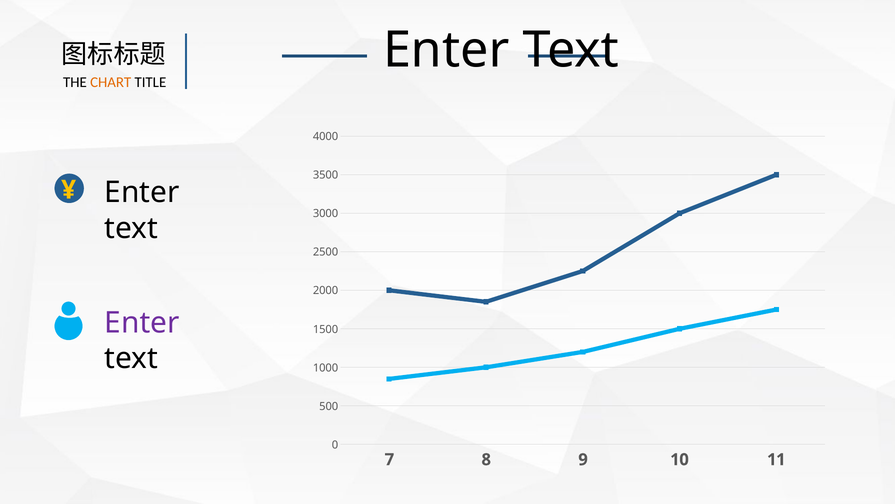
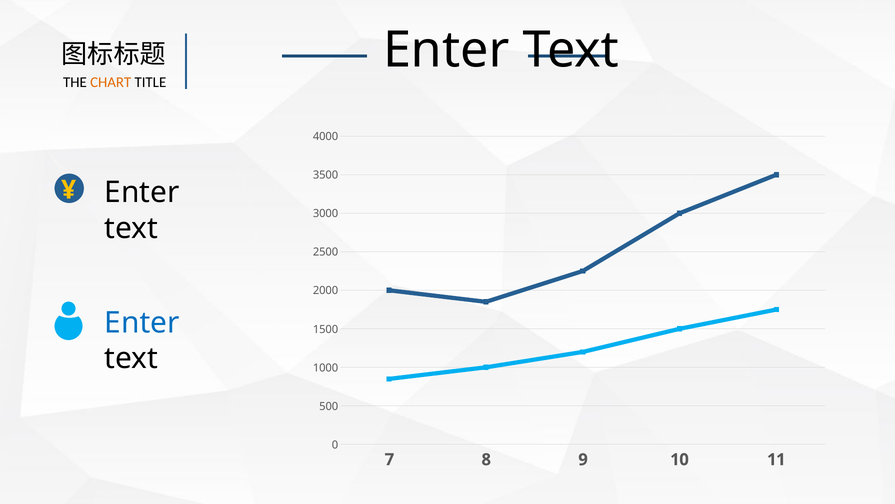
Enter colour: purple -> blue (142, 322)
